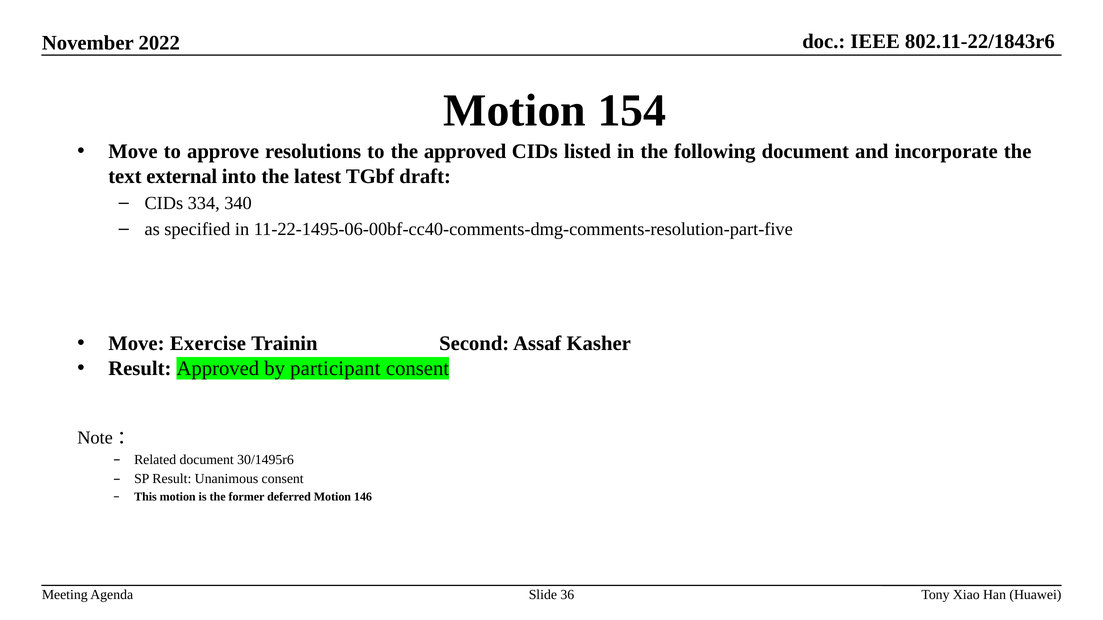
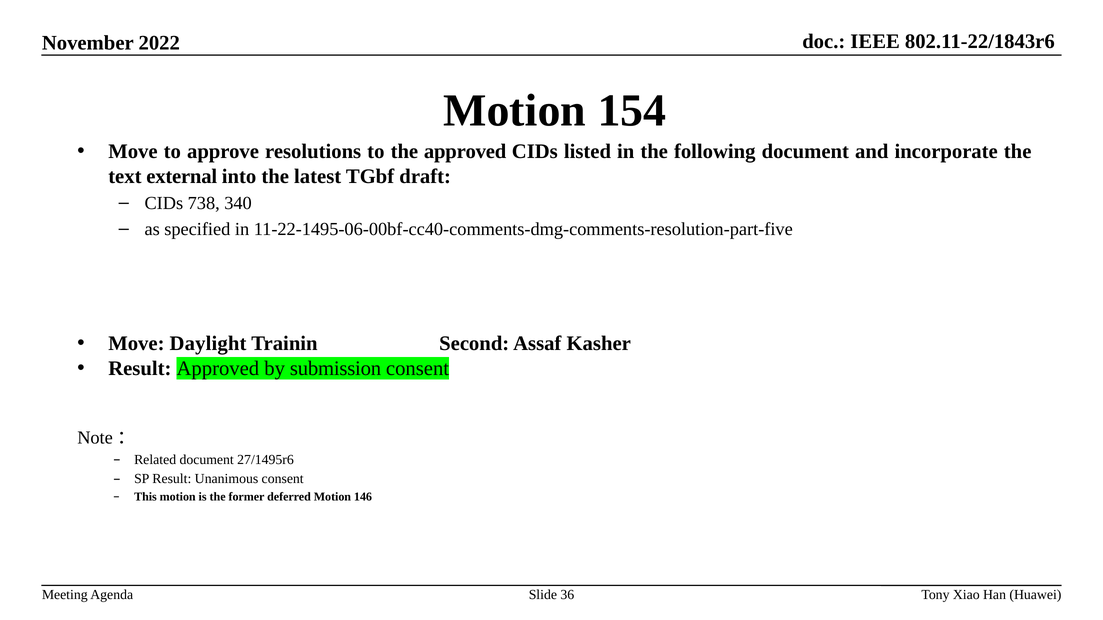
334: 334 -> 738 (204, 204)
Exercise: Exercise -> Daylight (208, 344)
participant: participant -> submission (336, 369)
30/1495r6: 30/1495r6 -> 27/1495r6 (266, 460)
